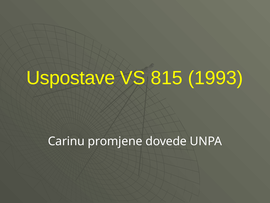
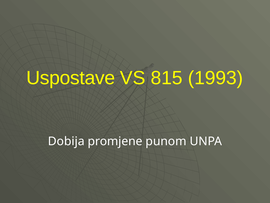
Carinu: Carinu -> Dobija (66, 141)
dovede: dovede -> punom (166, 141)
